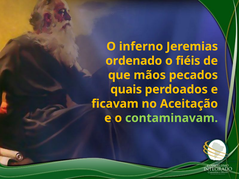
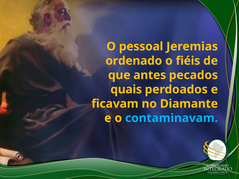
inferno: inferno -> pessoal (141, 47)
mãos: mãos -> antes (150, 75)
Aceitação: Aceitação -> Diamante (189, 104)
contaminavam colour: light green -> light blue (172, 118)
